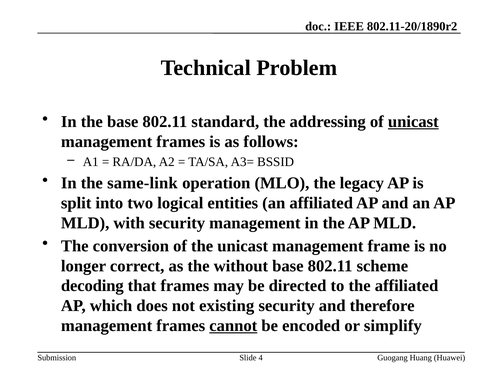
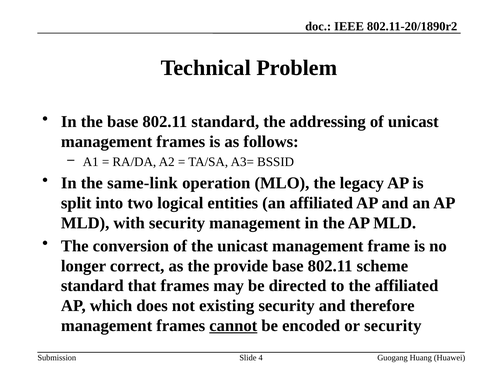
unicast underline: present -> none (413, 122)
without: without -> provide (241, 266)
decoding: decoding -> standard (92, 286)
or simplify: simplify -> security (393, 326)
